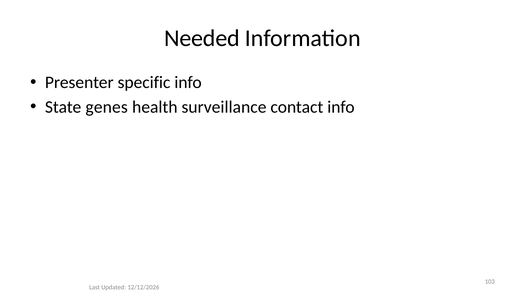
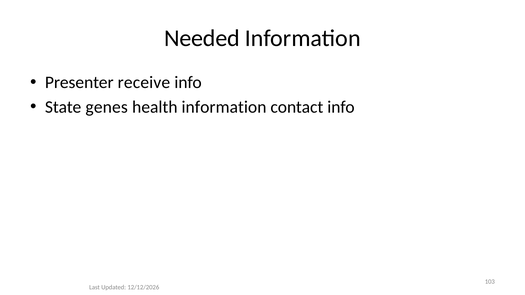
specific: specific -> receive (144, 83)
health surveillance: surveillance -> information (224, 107)
